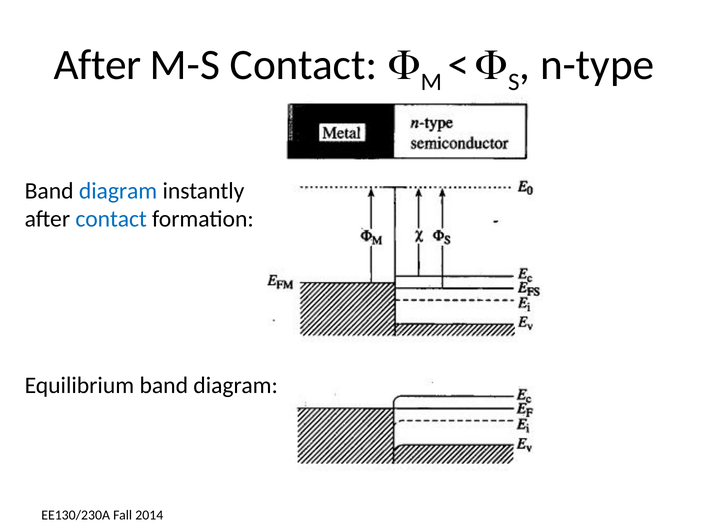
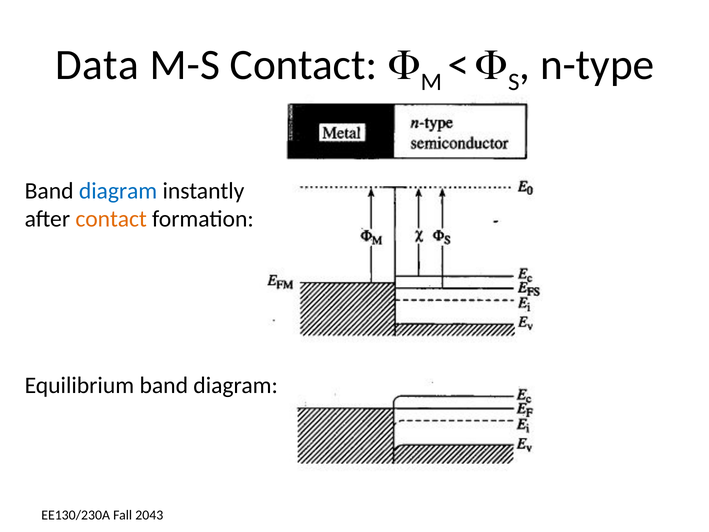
After: After -> Data (97, 65)
contact colour: blue -> orange (111, 219)
2014: 2014 -> 2043 (149, 515)
